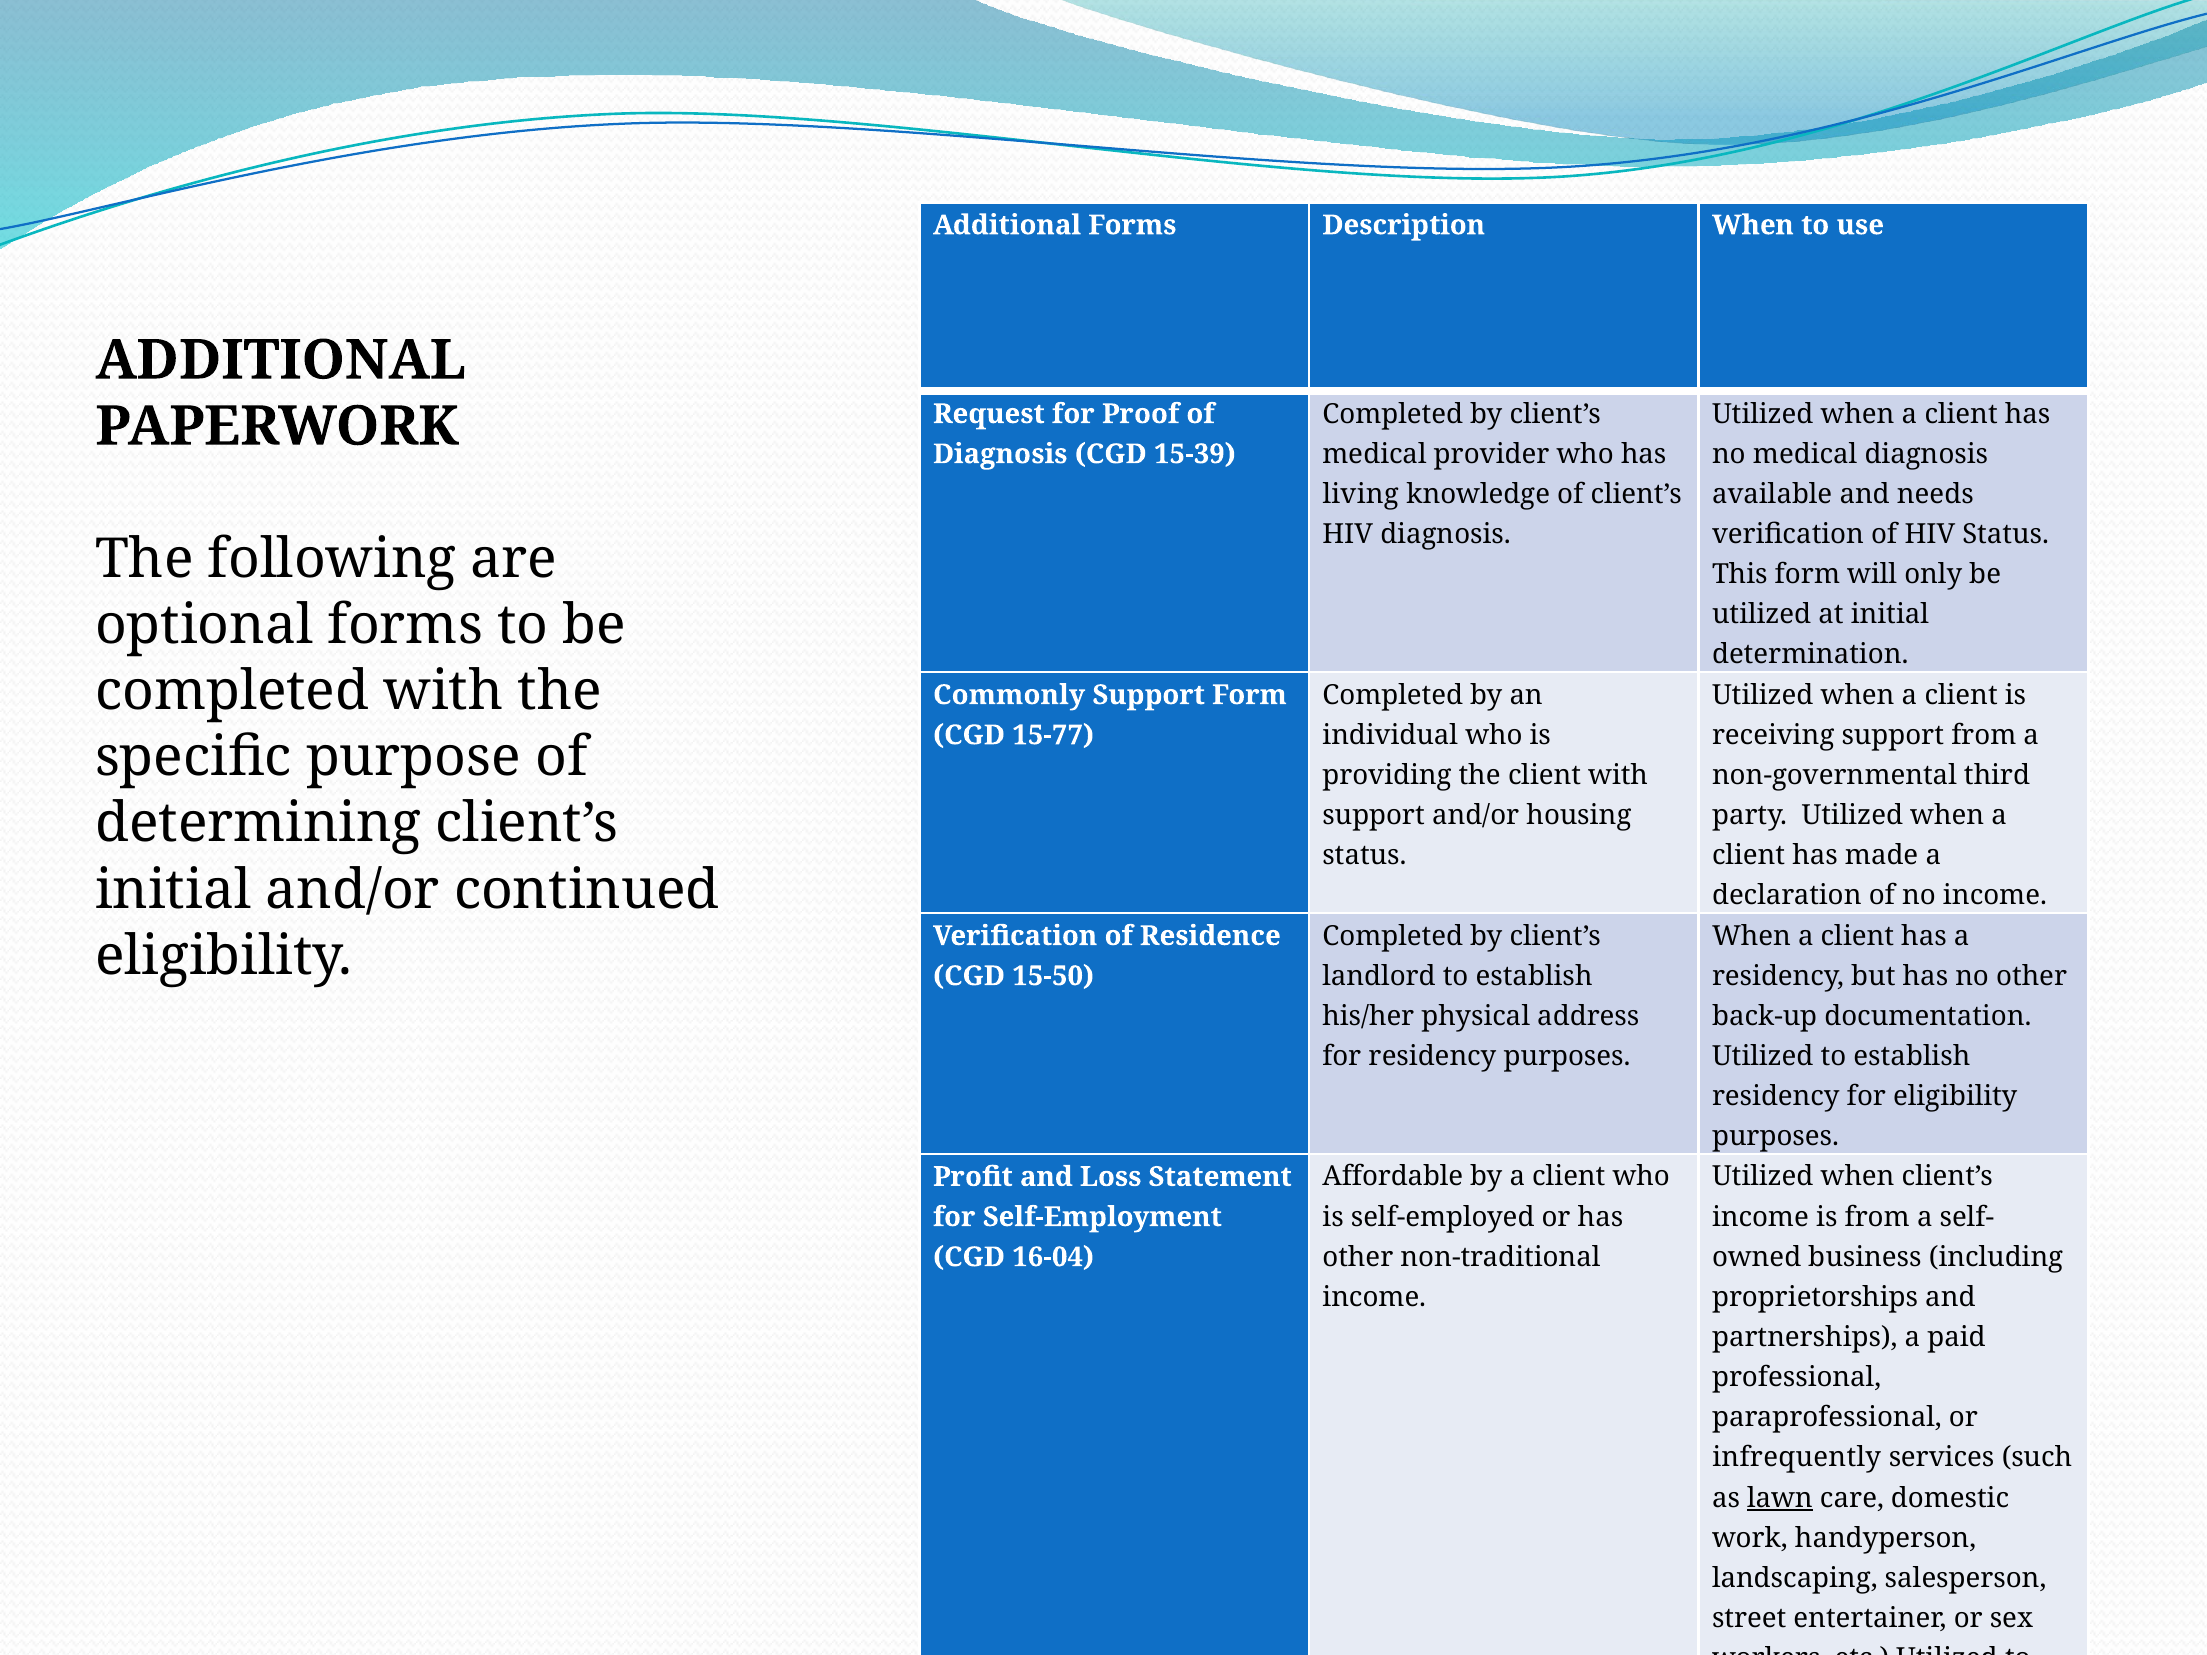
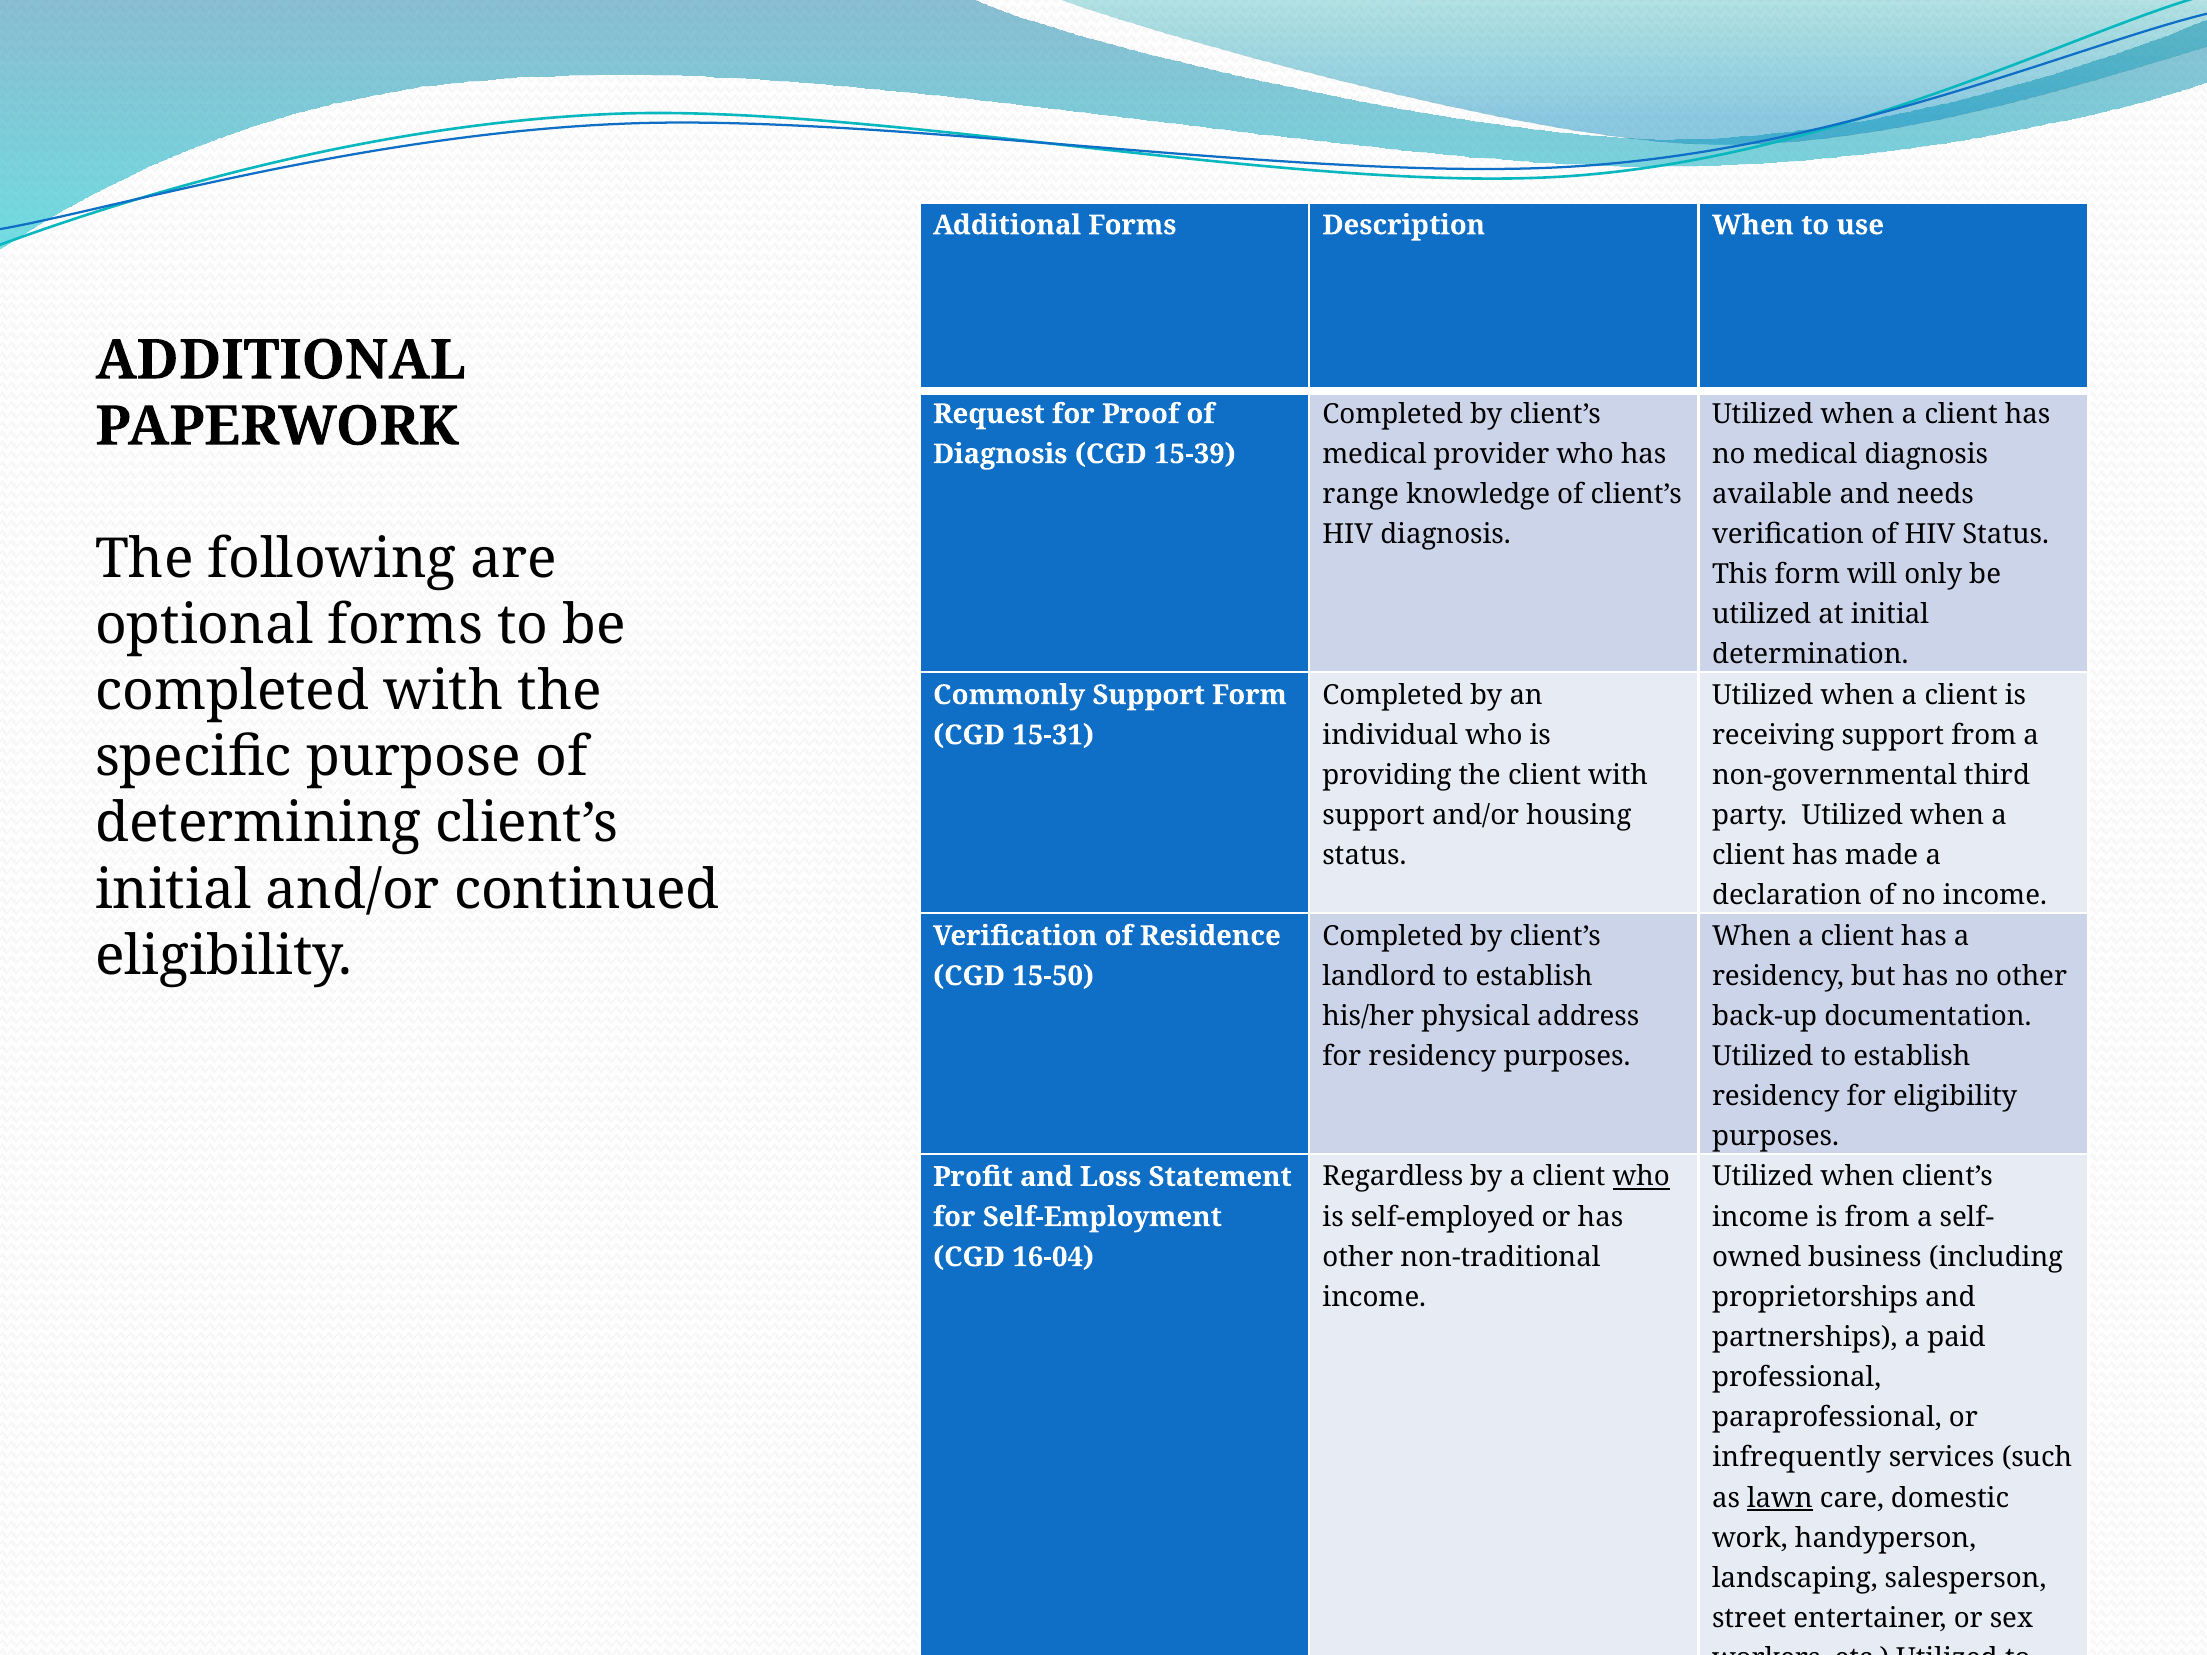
living: living -> range (1361, 494)
15-77: 15-77 -> 15-31 (1053, 735)
Affordable: Affordable -> Regardless (1393, 1177)
who underline: none -> present (1641, 1177)
